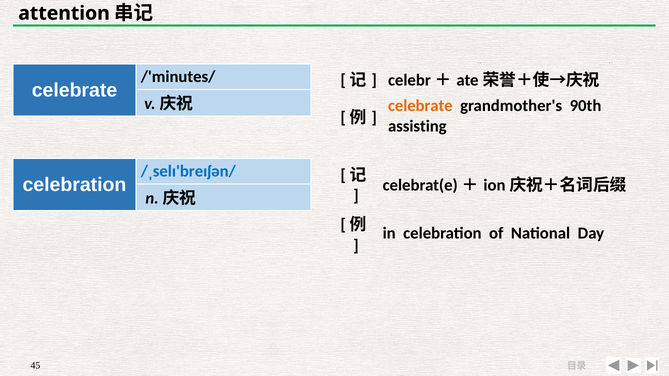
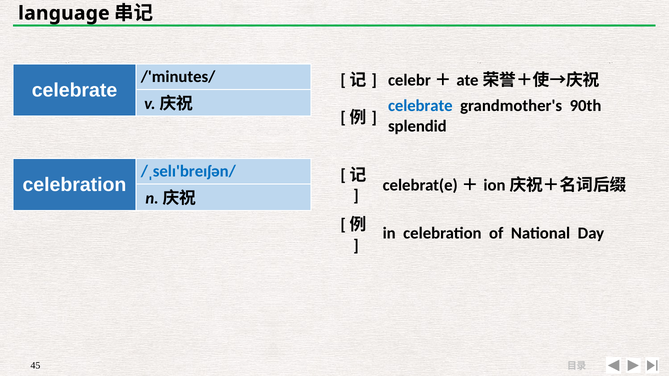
attention: attention -> language (64, 13)
celebrate colour: orange -> blue (420, 106)
assisting: assisting -> splendid (417, 126)
